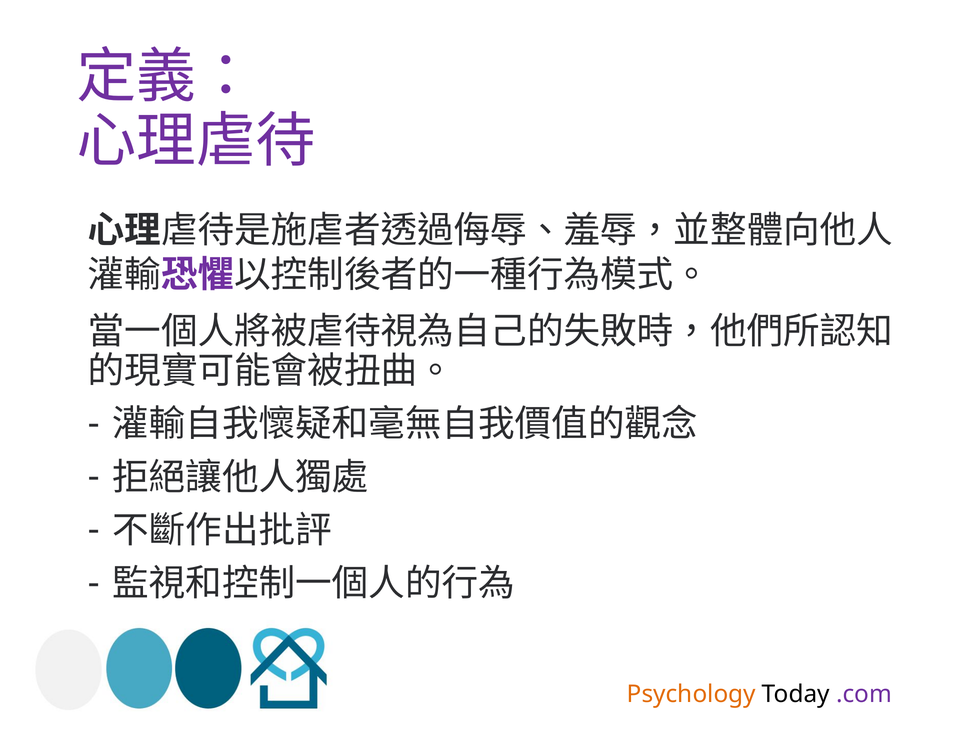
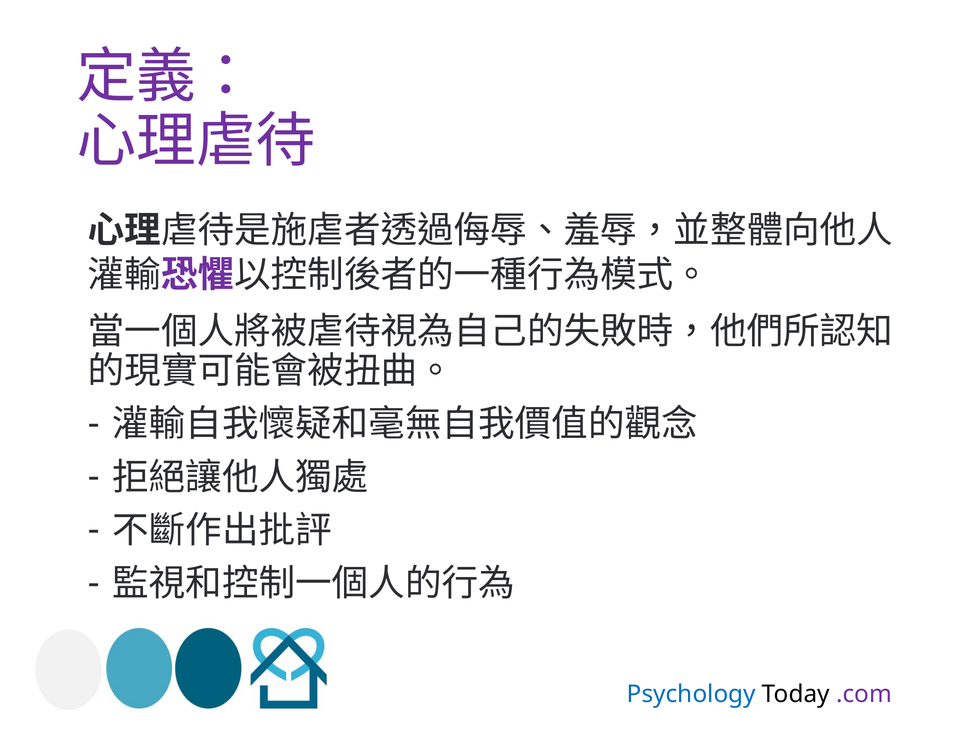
Psychology colour: orange -> blue (691, 694)
